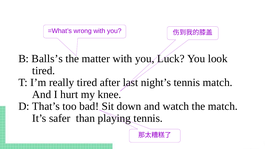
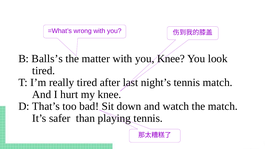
you Luck: Luck -> Knee (171, 59)
